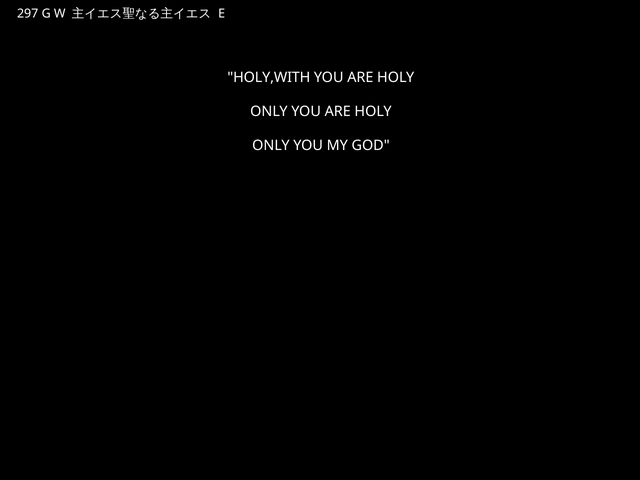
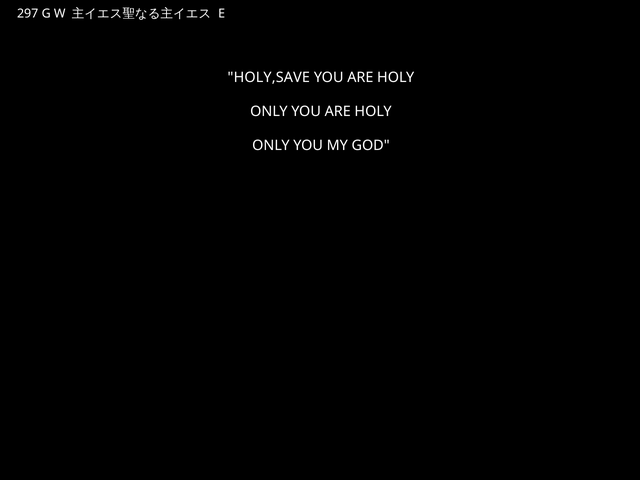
HOLY,WITH: HOLY,WITH -> HOLY,SAVE (269, 77)
